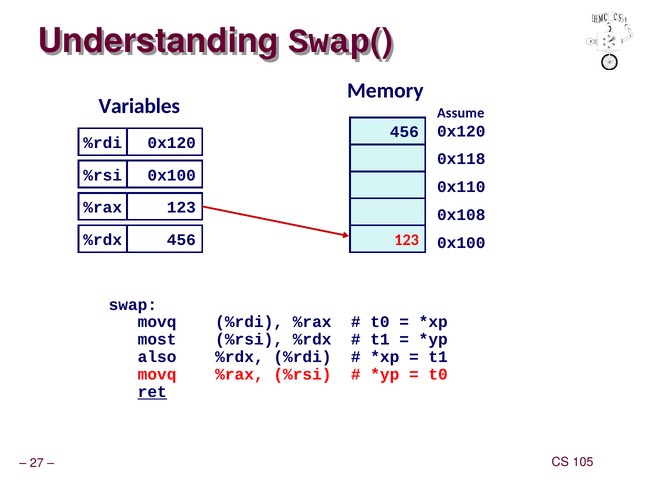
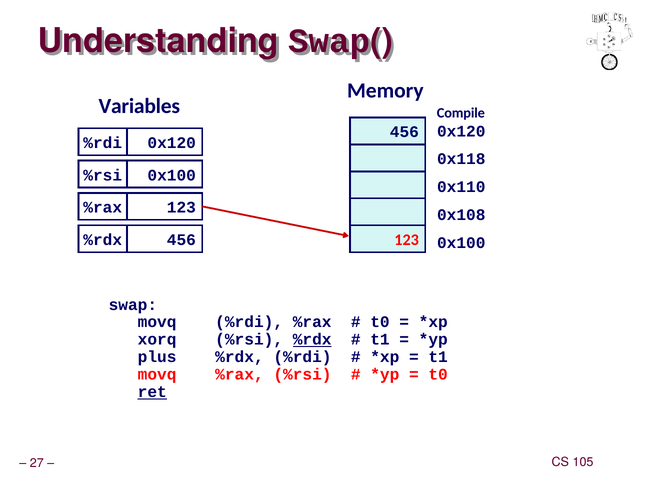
Assume: Assume -> Compile (461, 113)
most: most -> xorq (157, 339)
%rdx underline: none -> present (312, 339)
also: also -> plus (157, 357)
